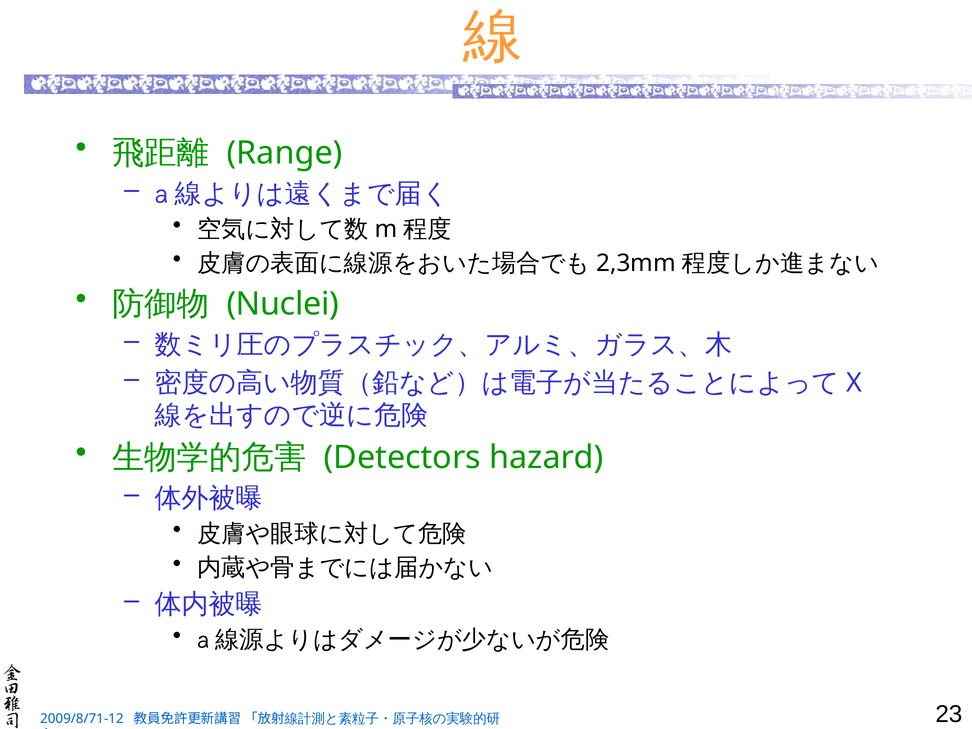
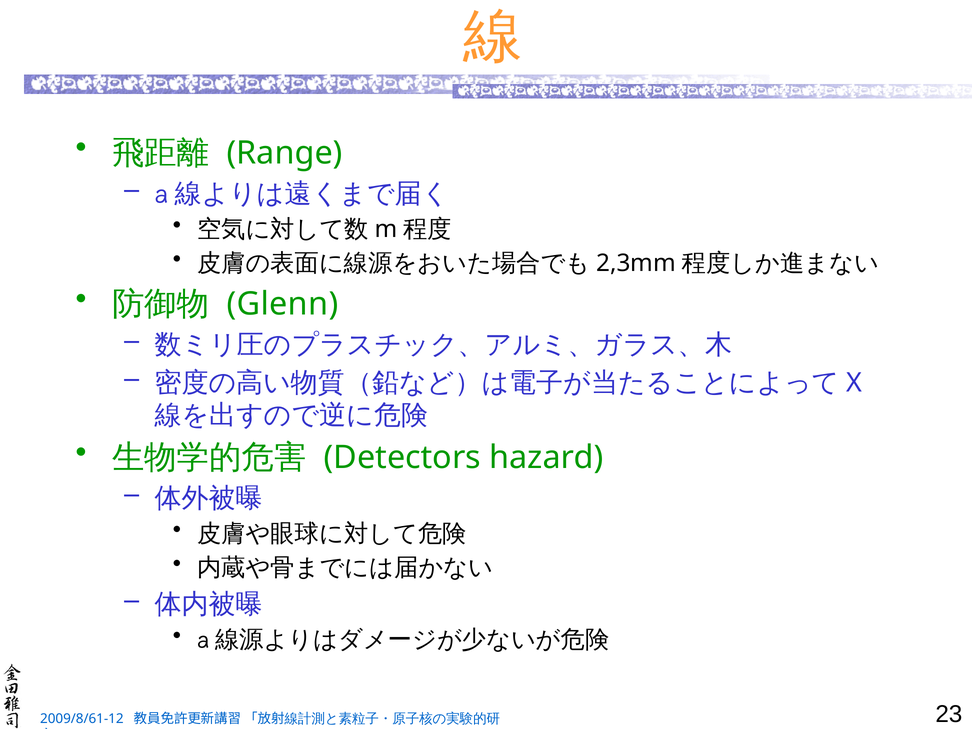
Nuclei: Nuclei -> Glenn (282, 304)
2009/8/71-12: 2009/8/71-12 -> 2009/8/61-12 (82, 719)
